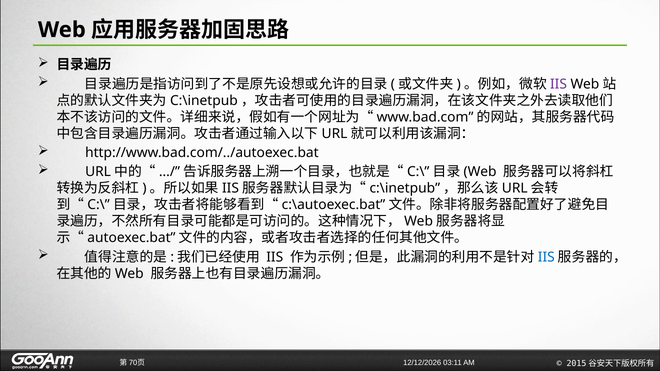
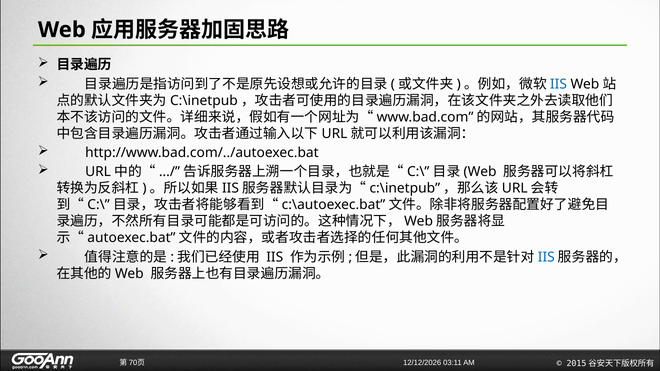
IIS colour: purple -> blue (559, 84)
